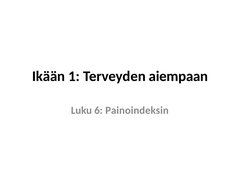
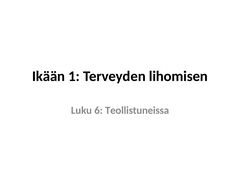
aiempaan: aiempaan -> lihomisen (178, 76)
Painoindeksin: Painoindeksin -> Teollistuneissa (137, 110)
